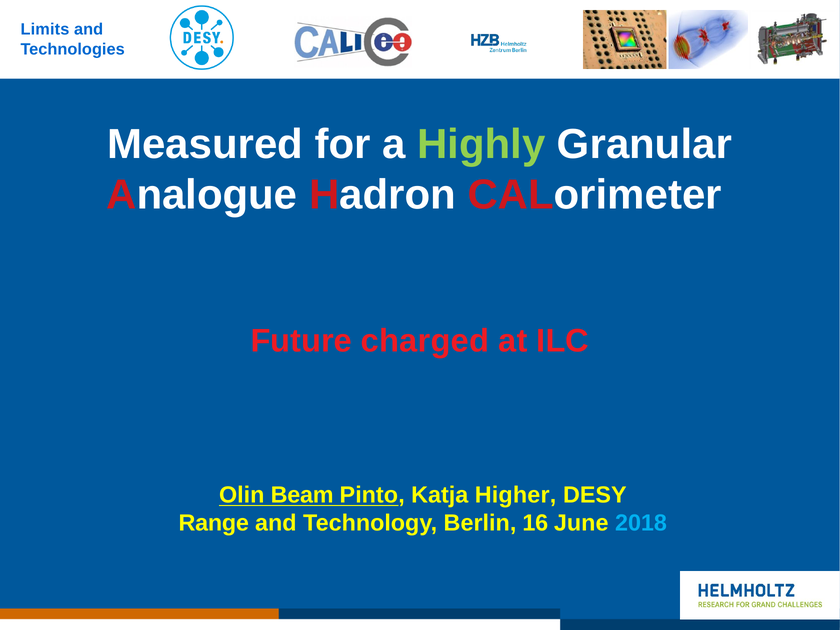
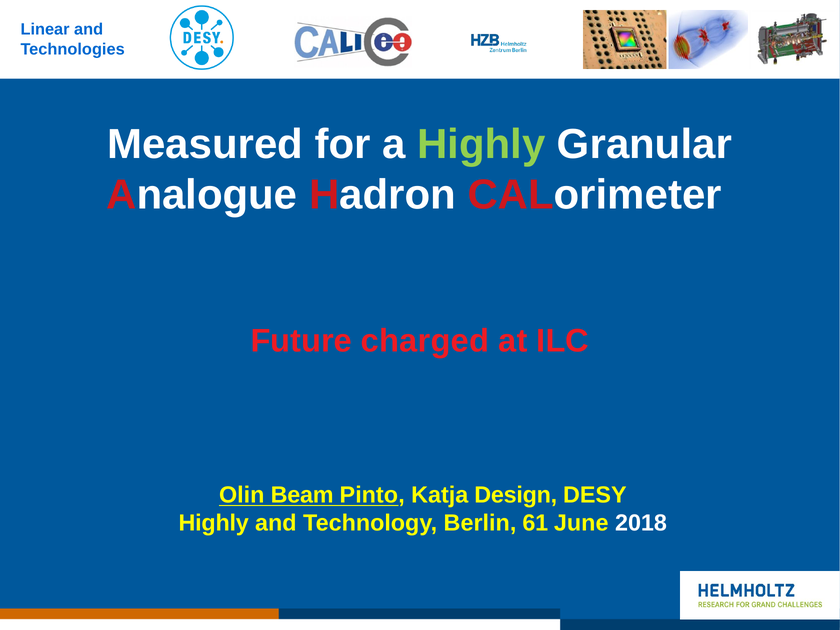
Limits: Limits -> Linear (45, 30)
Higher: Higher -> Design (516, 495)
Range: Range -> Highly (214, 523)
16: 16 -> 61 (535, 523)
2018 colour: light blue -> white (641, 523)
